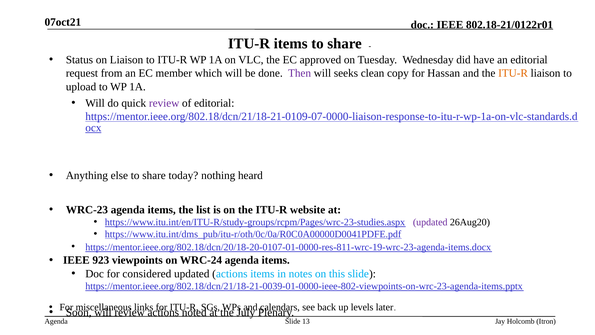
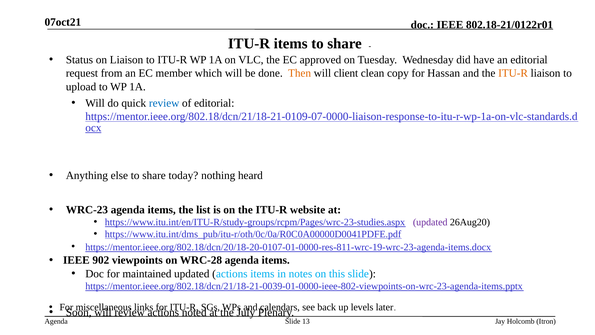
Then colour: purple -> orange (300, 73)
seeks: seeks -> client (346, 73)
review colour: purple -> blue (164, 103)
923: 923 -> 902 (101, 260)
WRC-24: WRC-24 -> WRC-28 (201, 260)
considered: considered -> maintained (147, 273)
